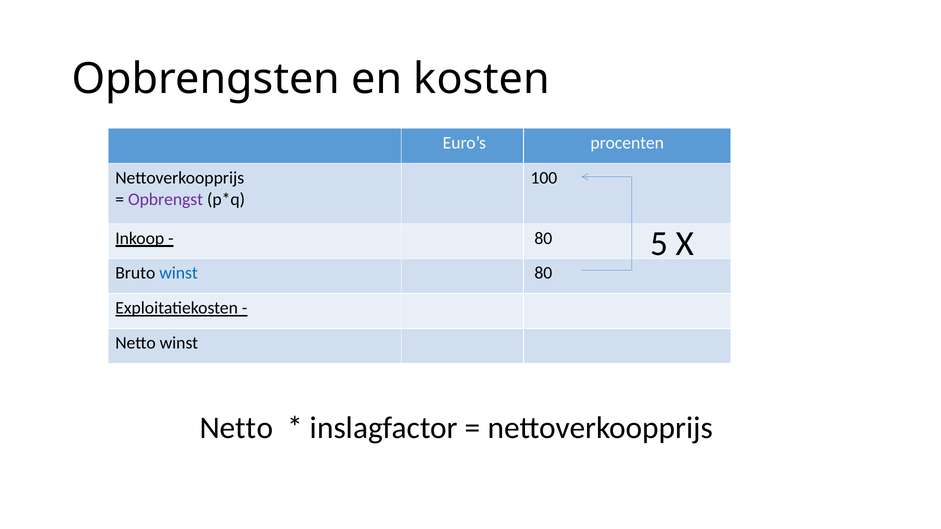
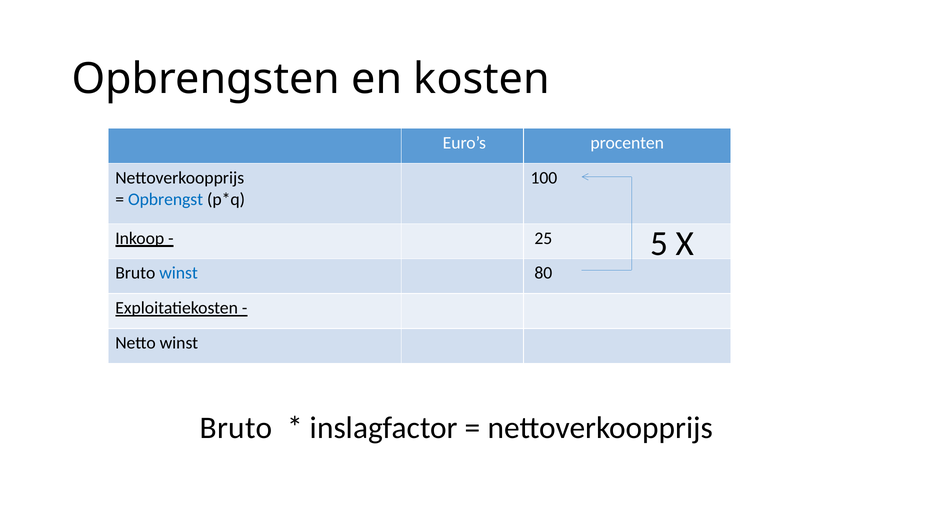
Opbrengst colour: purple -> blue (166, 199)
80: 80 -> 25 (543, 238)
Netto: Netto -> Bruto (236, 428)
